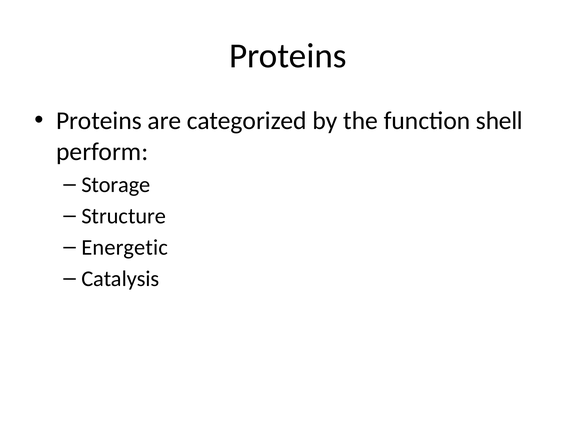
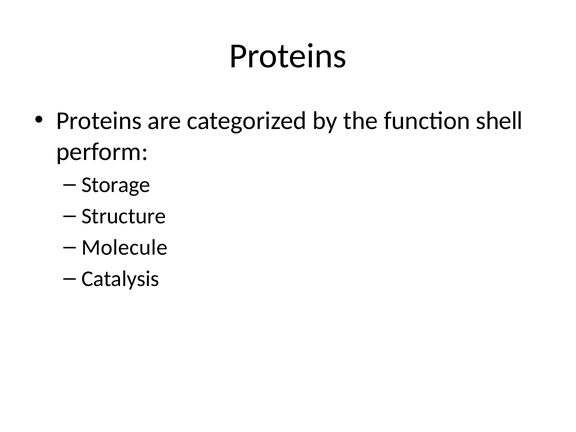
Energetic: Energetic -> Molecule (125, 247)
